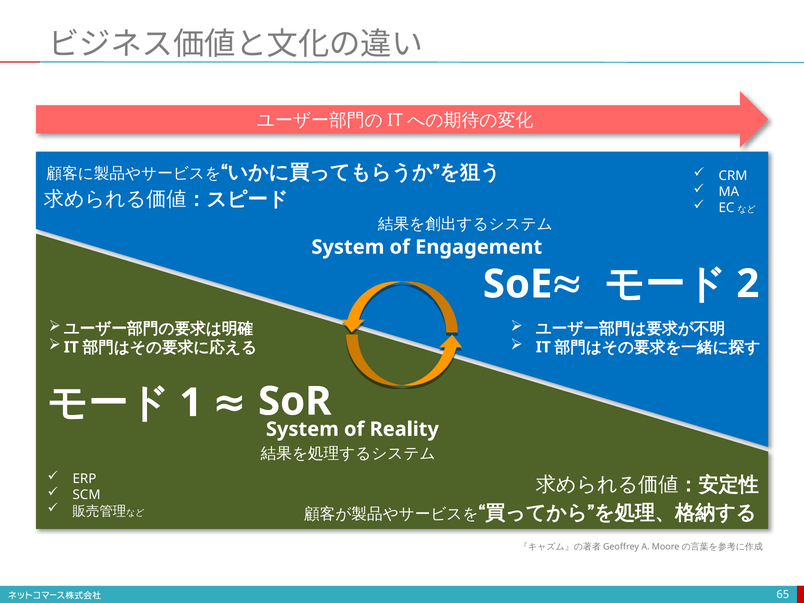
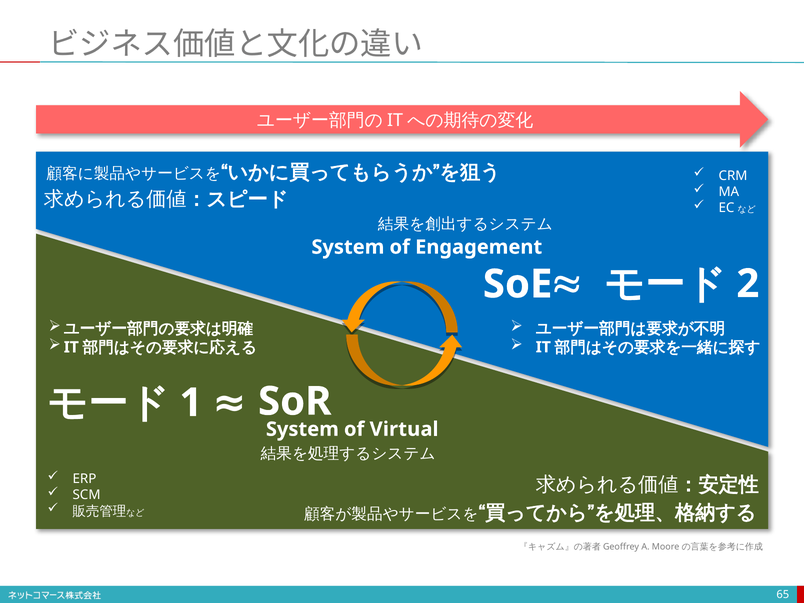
Reality: Reality -> Virtual (404, 429)
